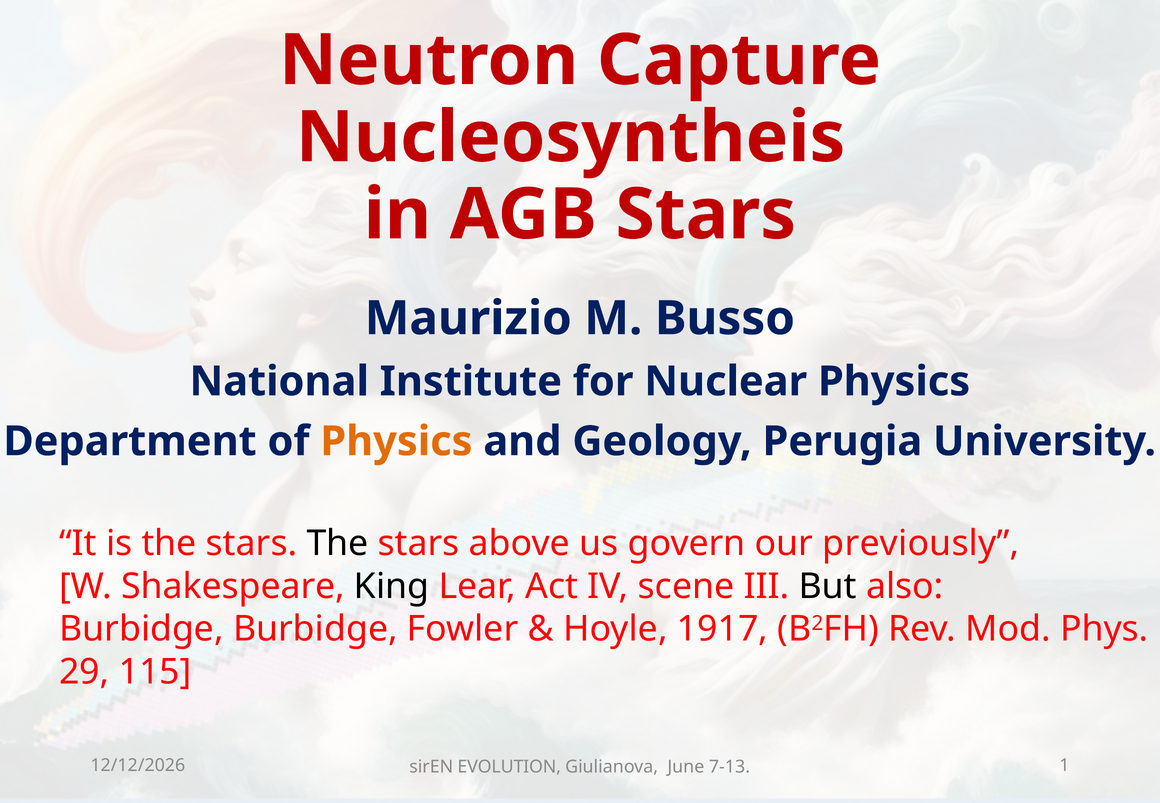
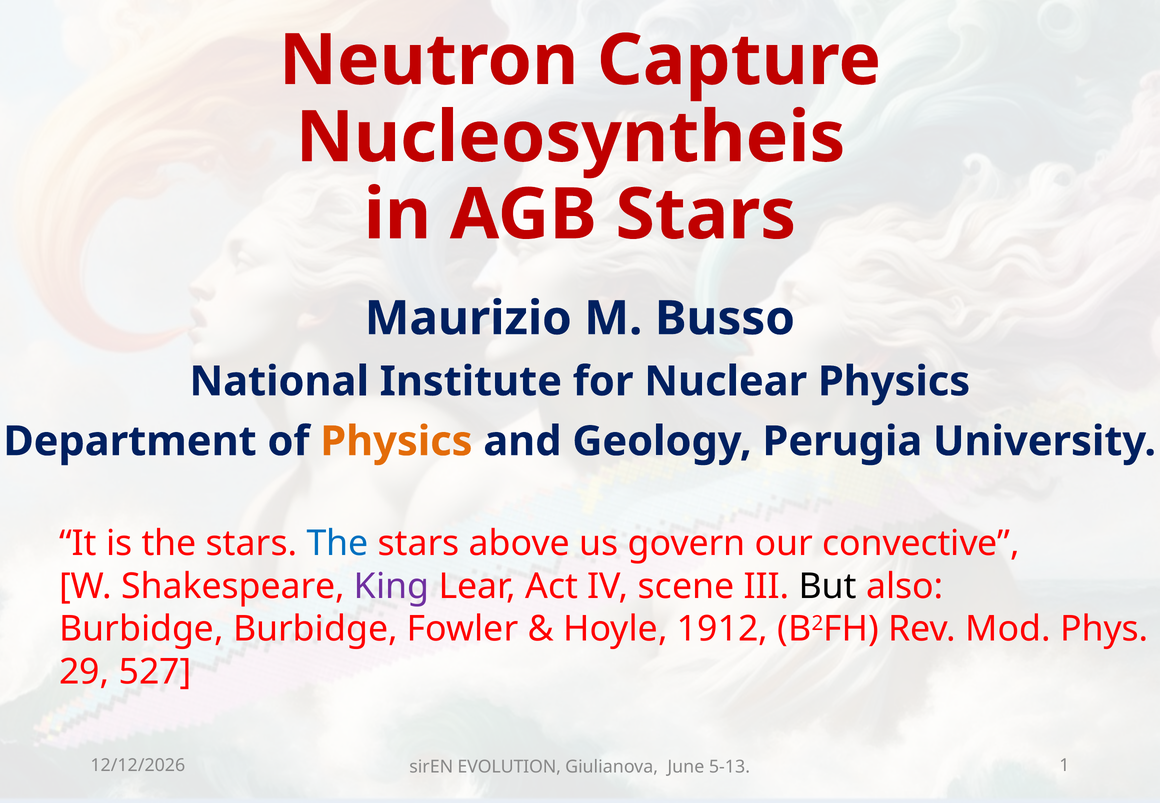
The colour: black -> blue (337, 544)
previously: previously -> convective (921, 544)
King colour: black -> purple (392, 586)
1917: 1917 -> 1912 (722, 629)
115: 115 -> 527 (155, 672)
7-13: 7-13 -> 5-13 (729, 767)
